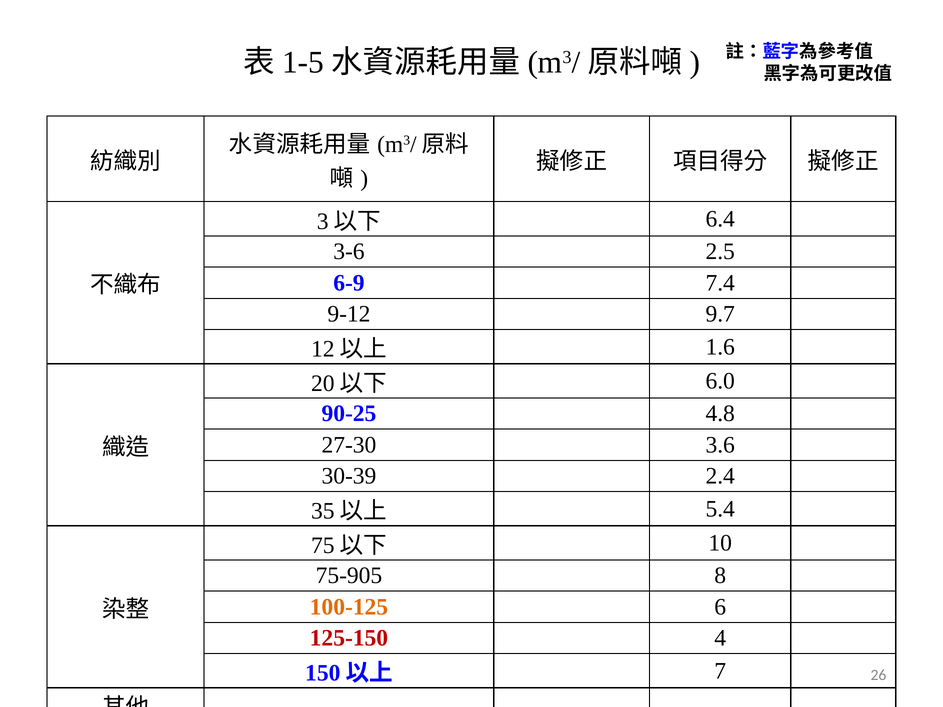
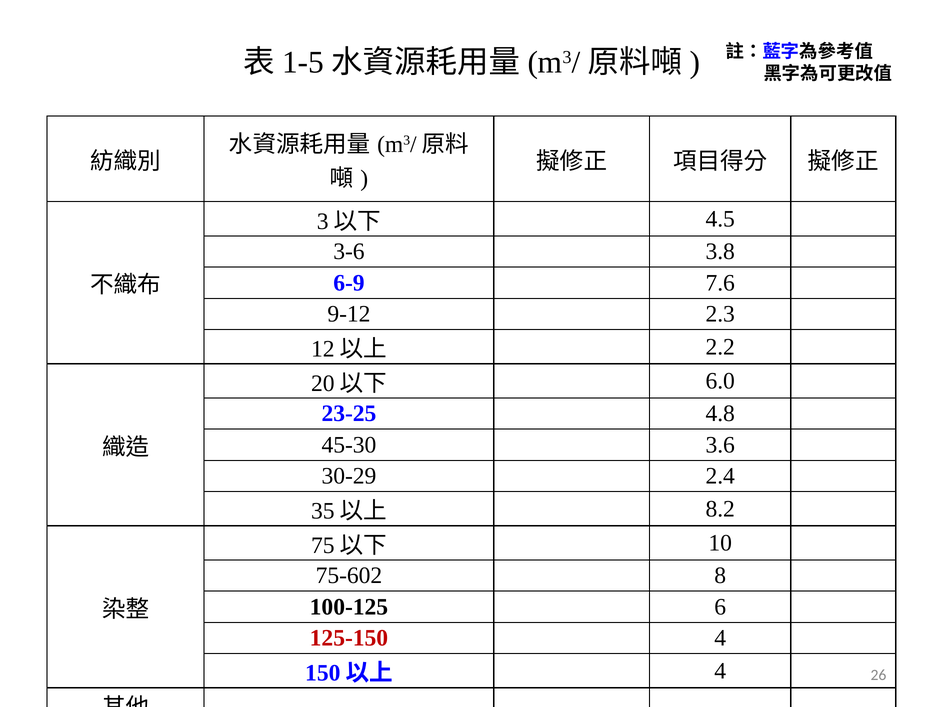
6.4: 6.4 -> 4.5 (720, 219)
2.5: 2.5 -> 3.8 (720, 252)
7.4: 7.4 -> 7.6 (720, 283)
9.7: 9.7 -> 2.3 (720, 314)
1.6: 1.6 -> 2.2 (720, 347)
90-25: 90-25 -> 23-25 (349, 414)
27-30: 27-30 -> 45-30 (349, 445)
30-39: 30-39 -> 30-29 (349, 476)
5.4: 5.4 -> 8.2 (720, 509)
75-905: 75-905 -> 75-602 (349, 576)
100-125 colour: orange -> black (349, 607)
7: 7 -> 4 (720, 671)
